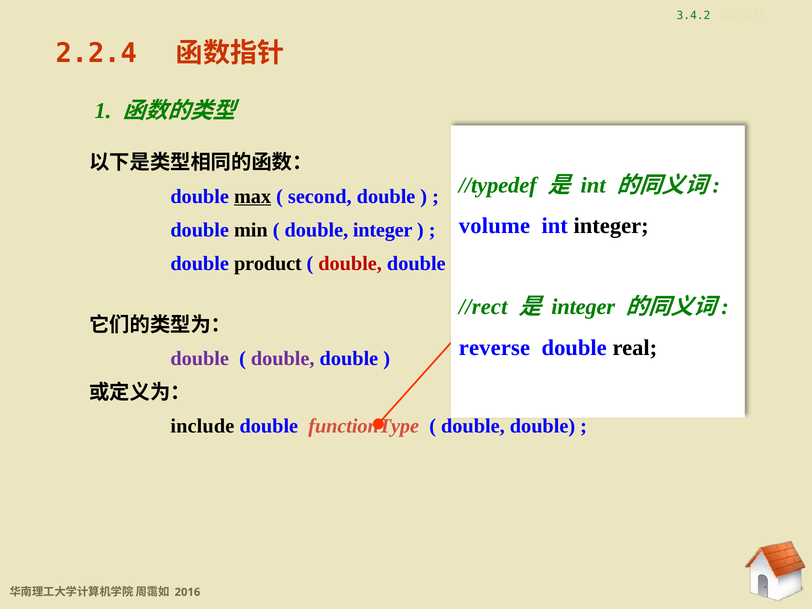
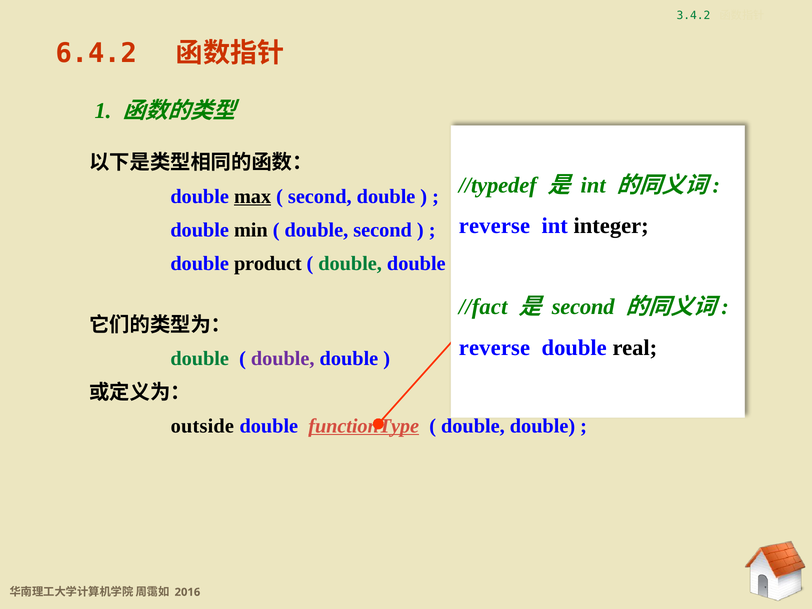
2.2.4: 2.2.4 -> 6.4.2 (96, 53)
volume: volume -> reverse (494, 226)
double integer: integer -> second (383, 230)
double colour: red -> green (350, 263)
//rect: //rect -> //fact (483, 307)
integer: integer -> second (583, 307)
double colour: purple -> green (200, 359)
include: include -> outside (202, 426)
functionType underline: none -> present (364, 426)
